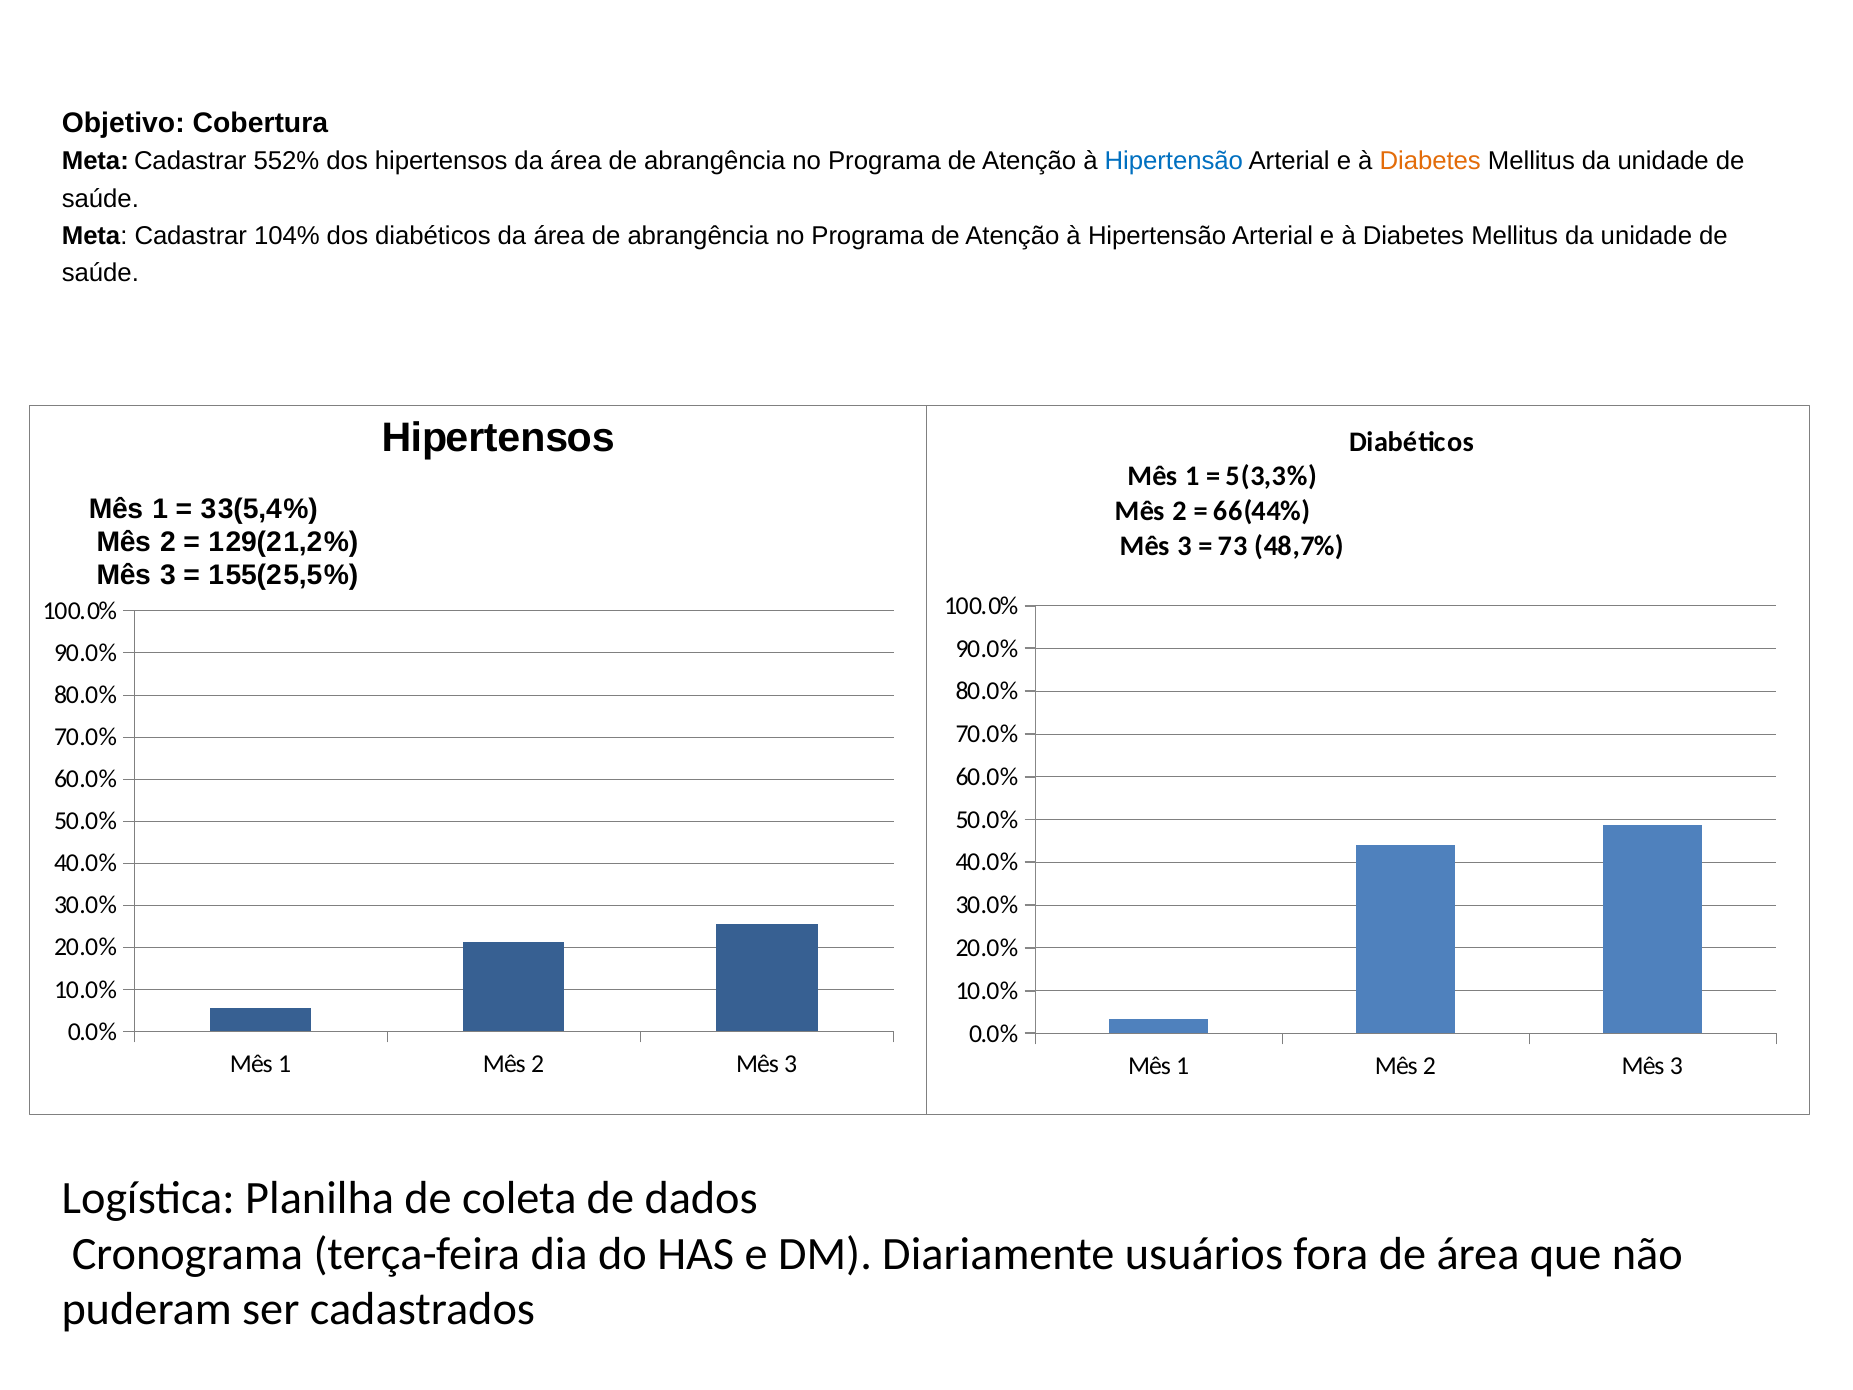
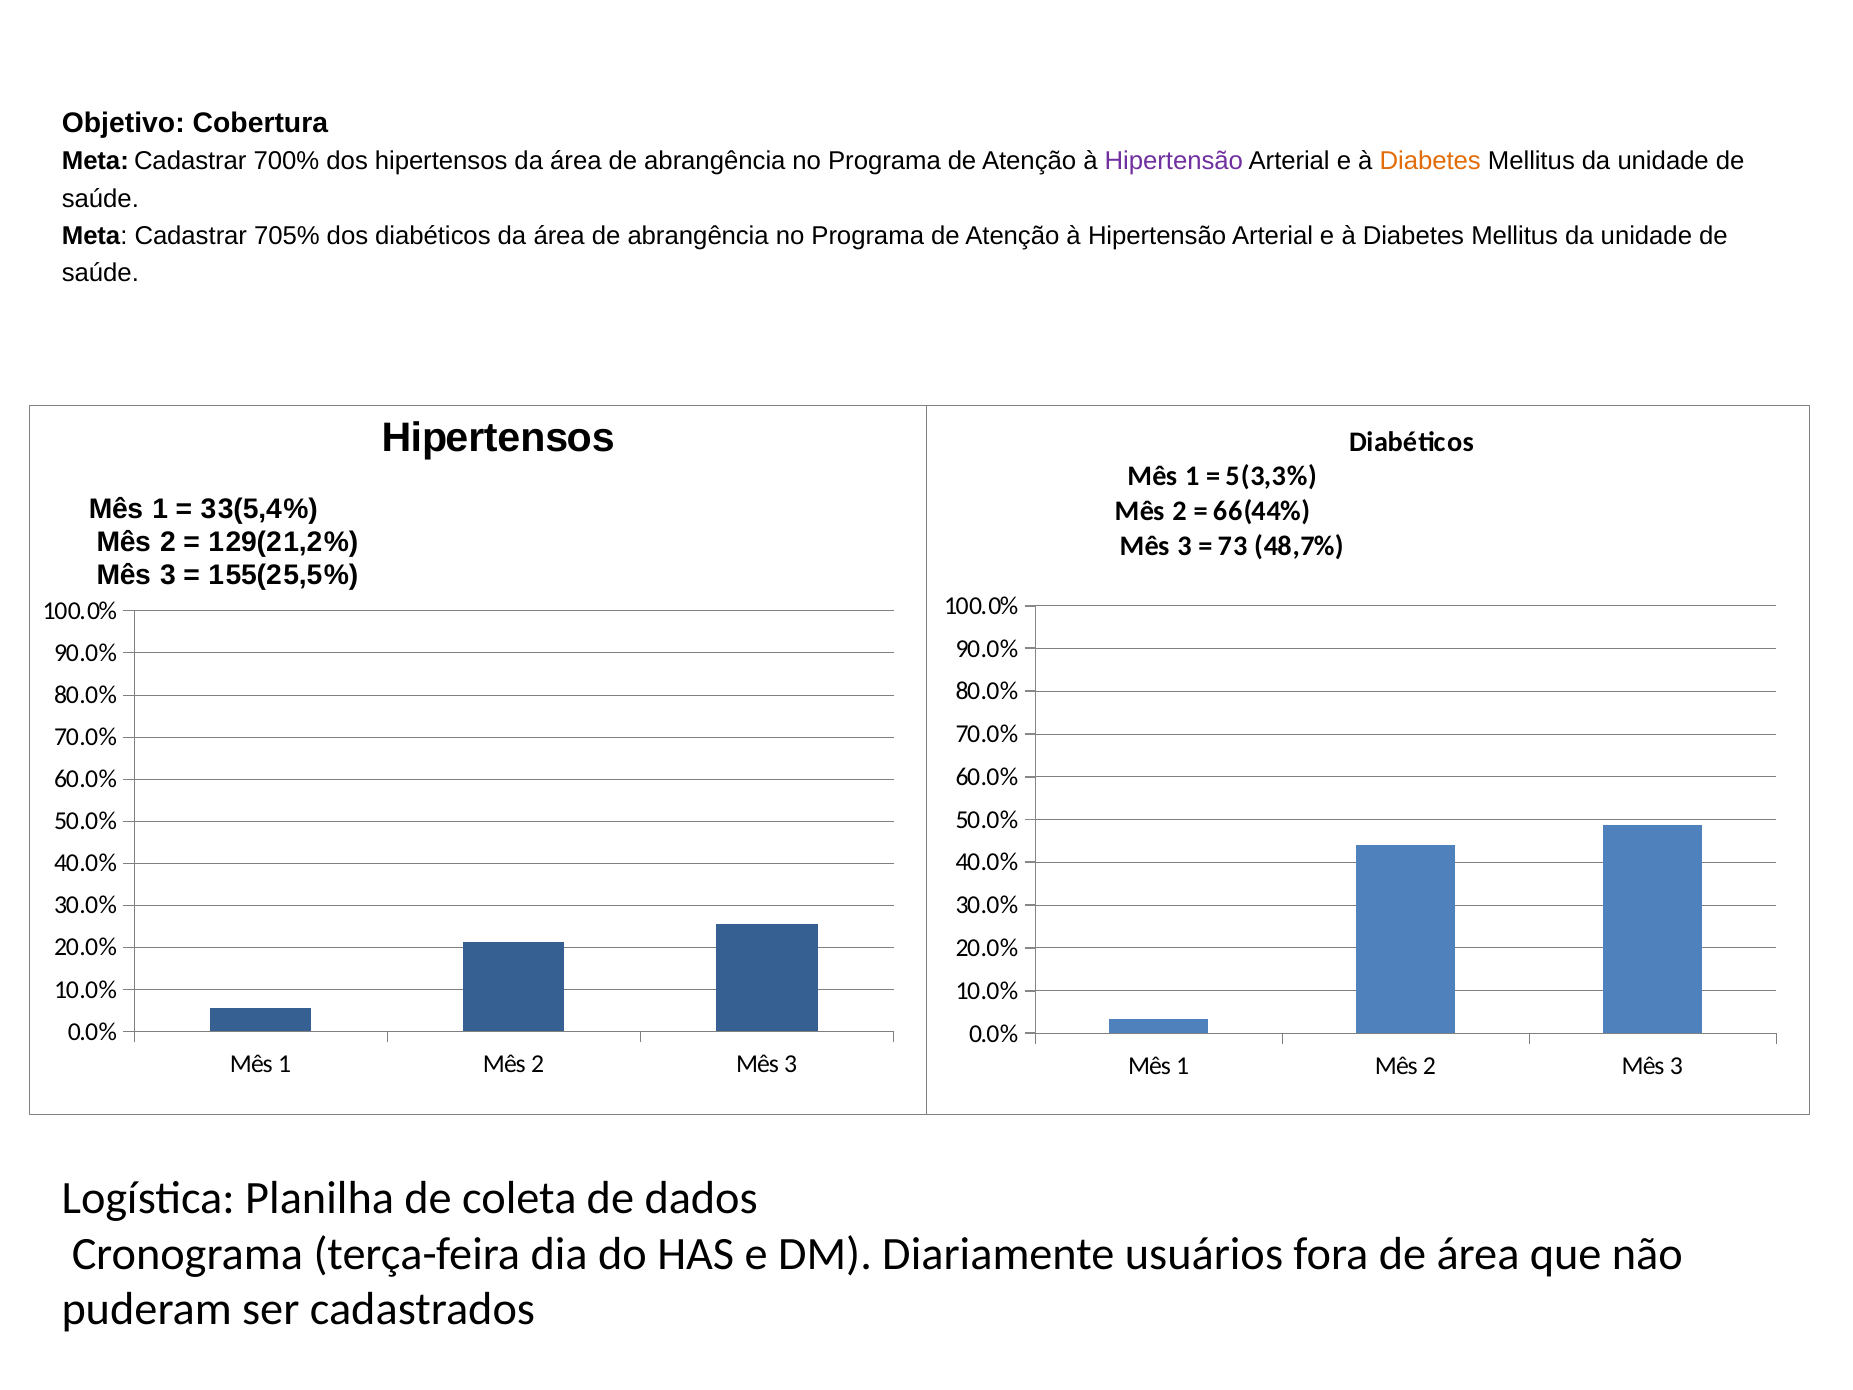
552%: 552% -> 700% (286, 161)
Hipertensão colour: blue -> purple (1174, 161)
104%: 104% -> 705% (287, 236)
